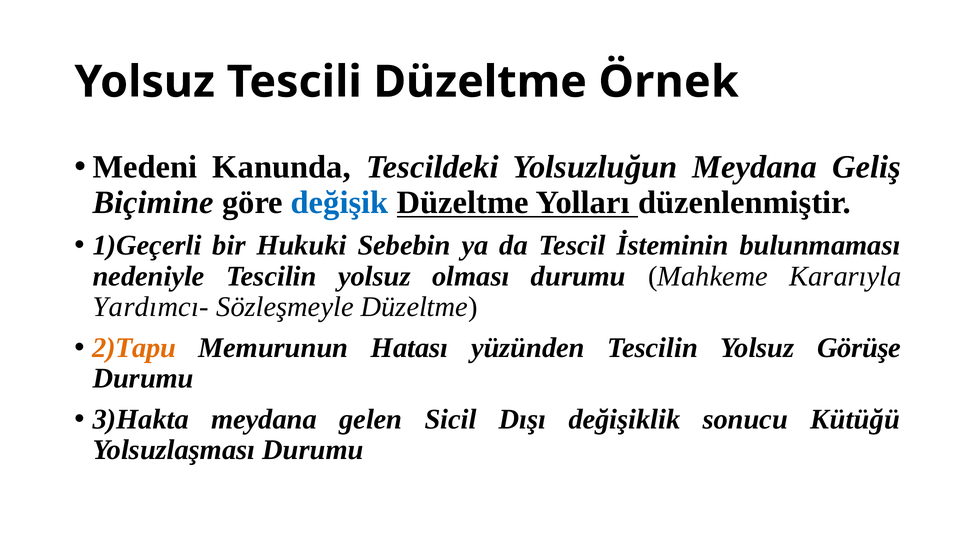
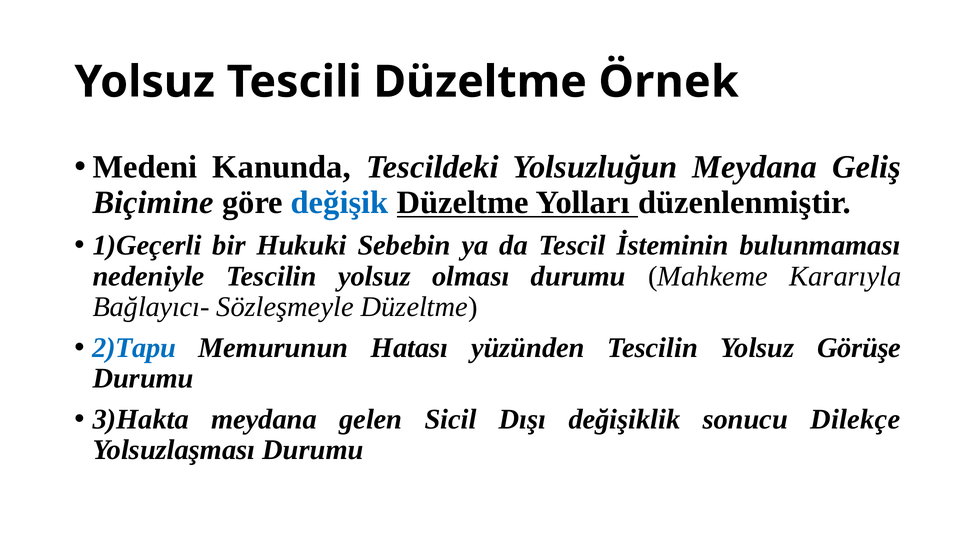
Yardımcı-: Yardımcı- -> Bağlayıcı- (151, 307)
2)Tapu colour: orange -> blue (134, 348)
Kütüğü: Kütüğü -> Dilekçe (855, 419)
